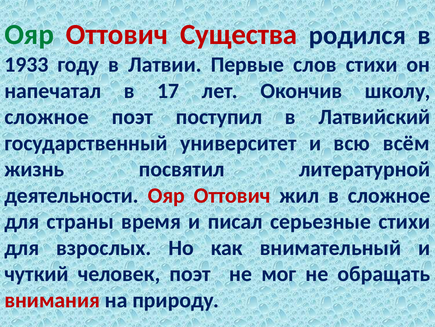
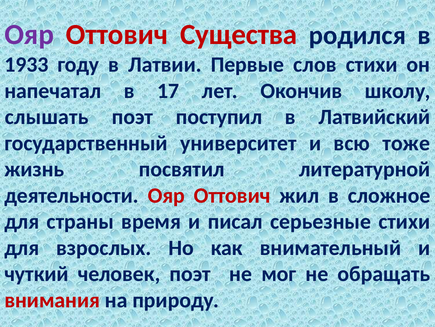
Ояр colour: green -> purple (29, 35)
сложное: сложное -> слышать (47, 117)
всём: всём -> тоже (406, 143)
